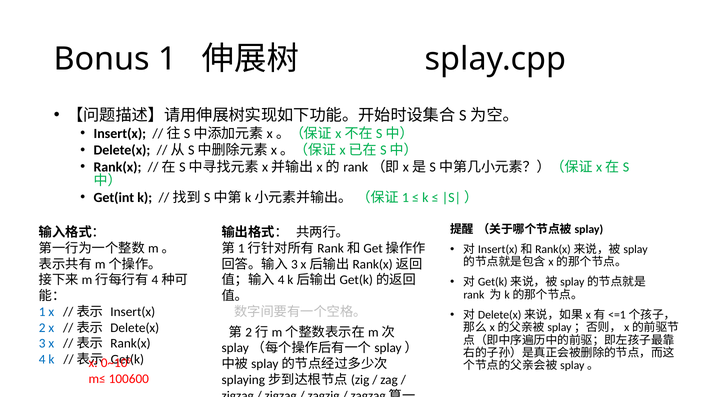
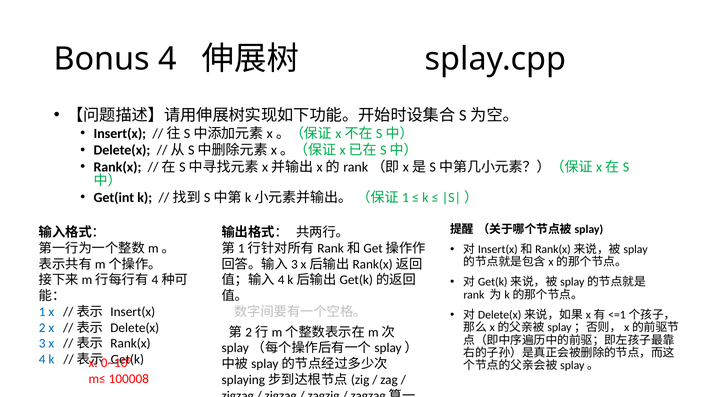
Bonus 1: 1 -> 4 (168, 59)
100600: 100600 -> 100008 (129, 379)
